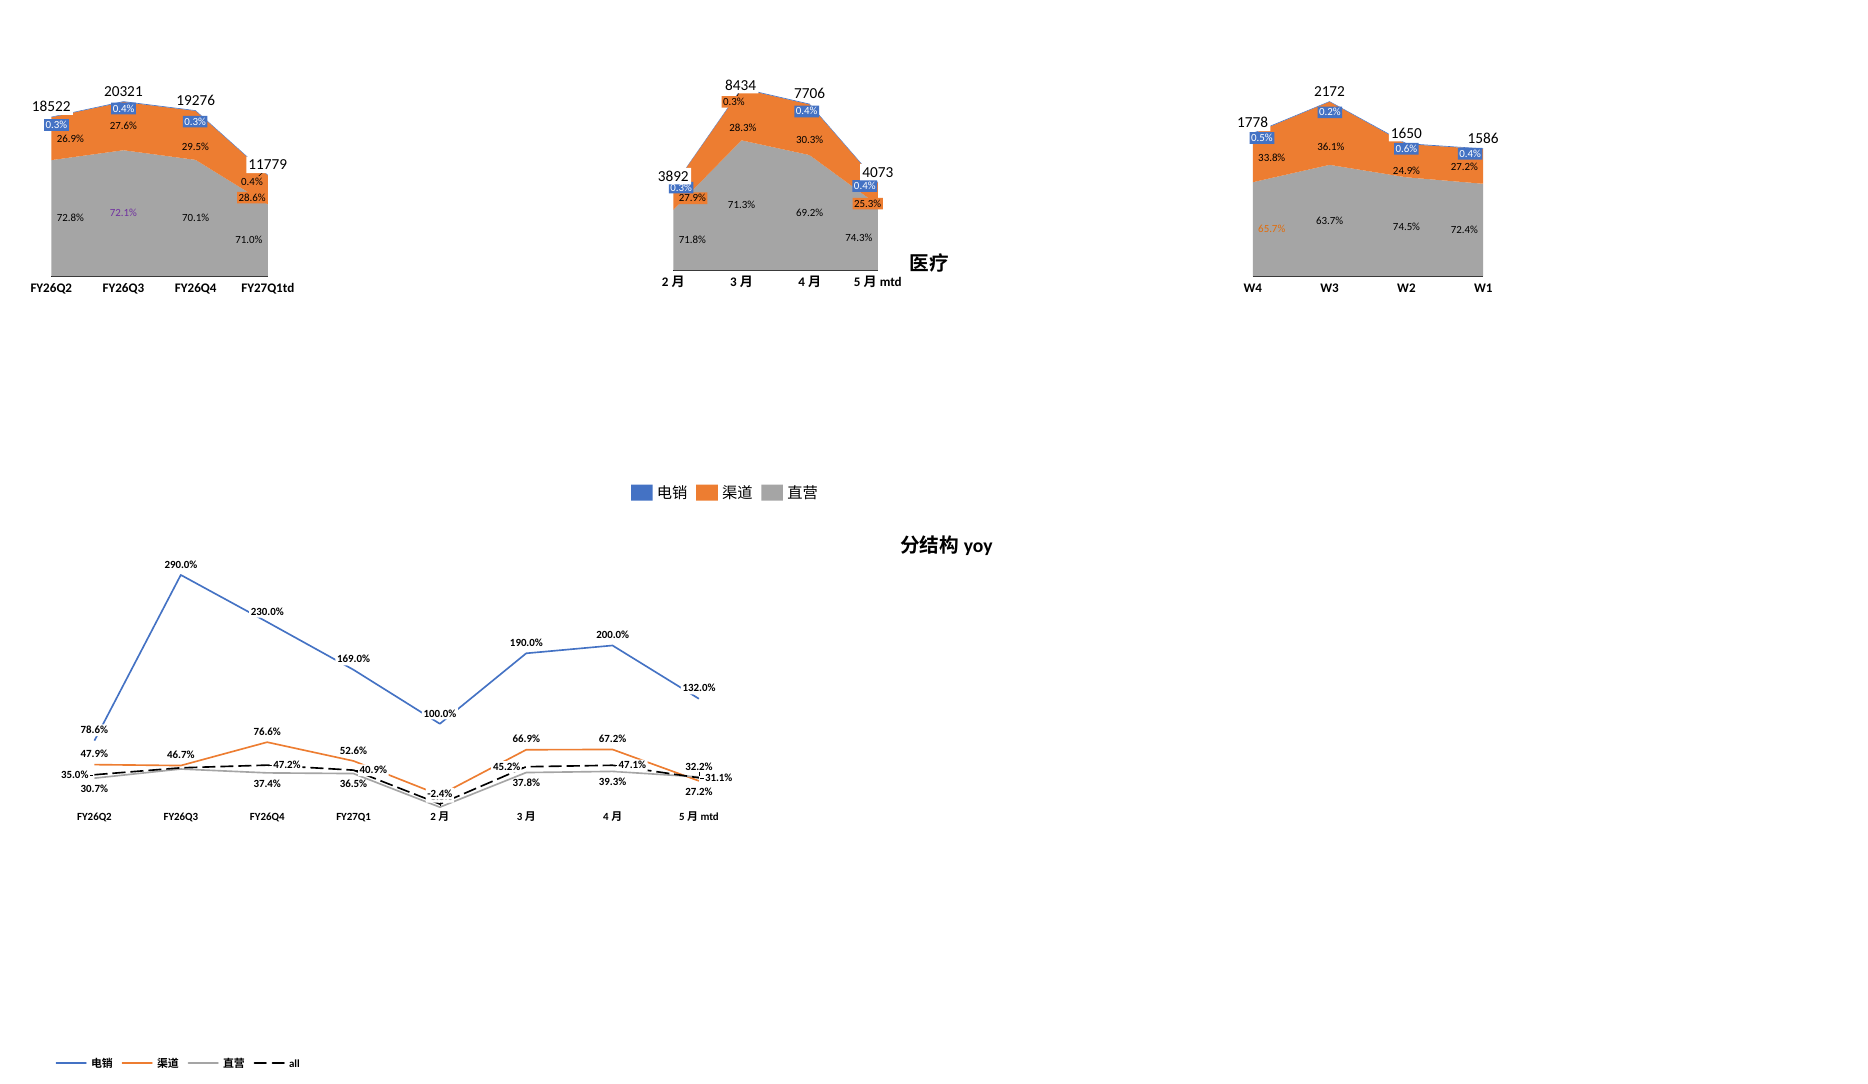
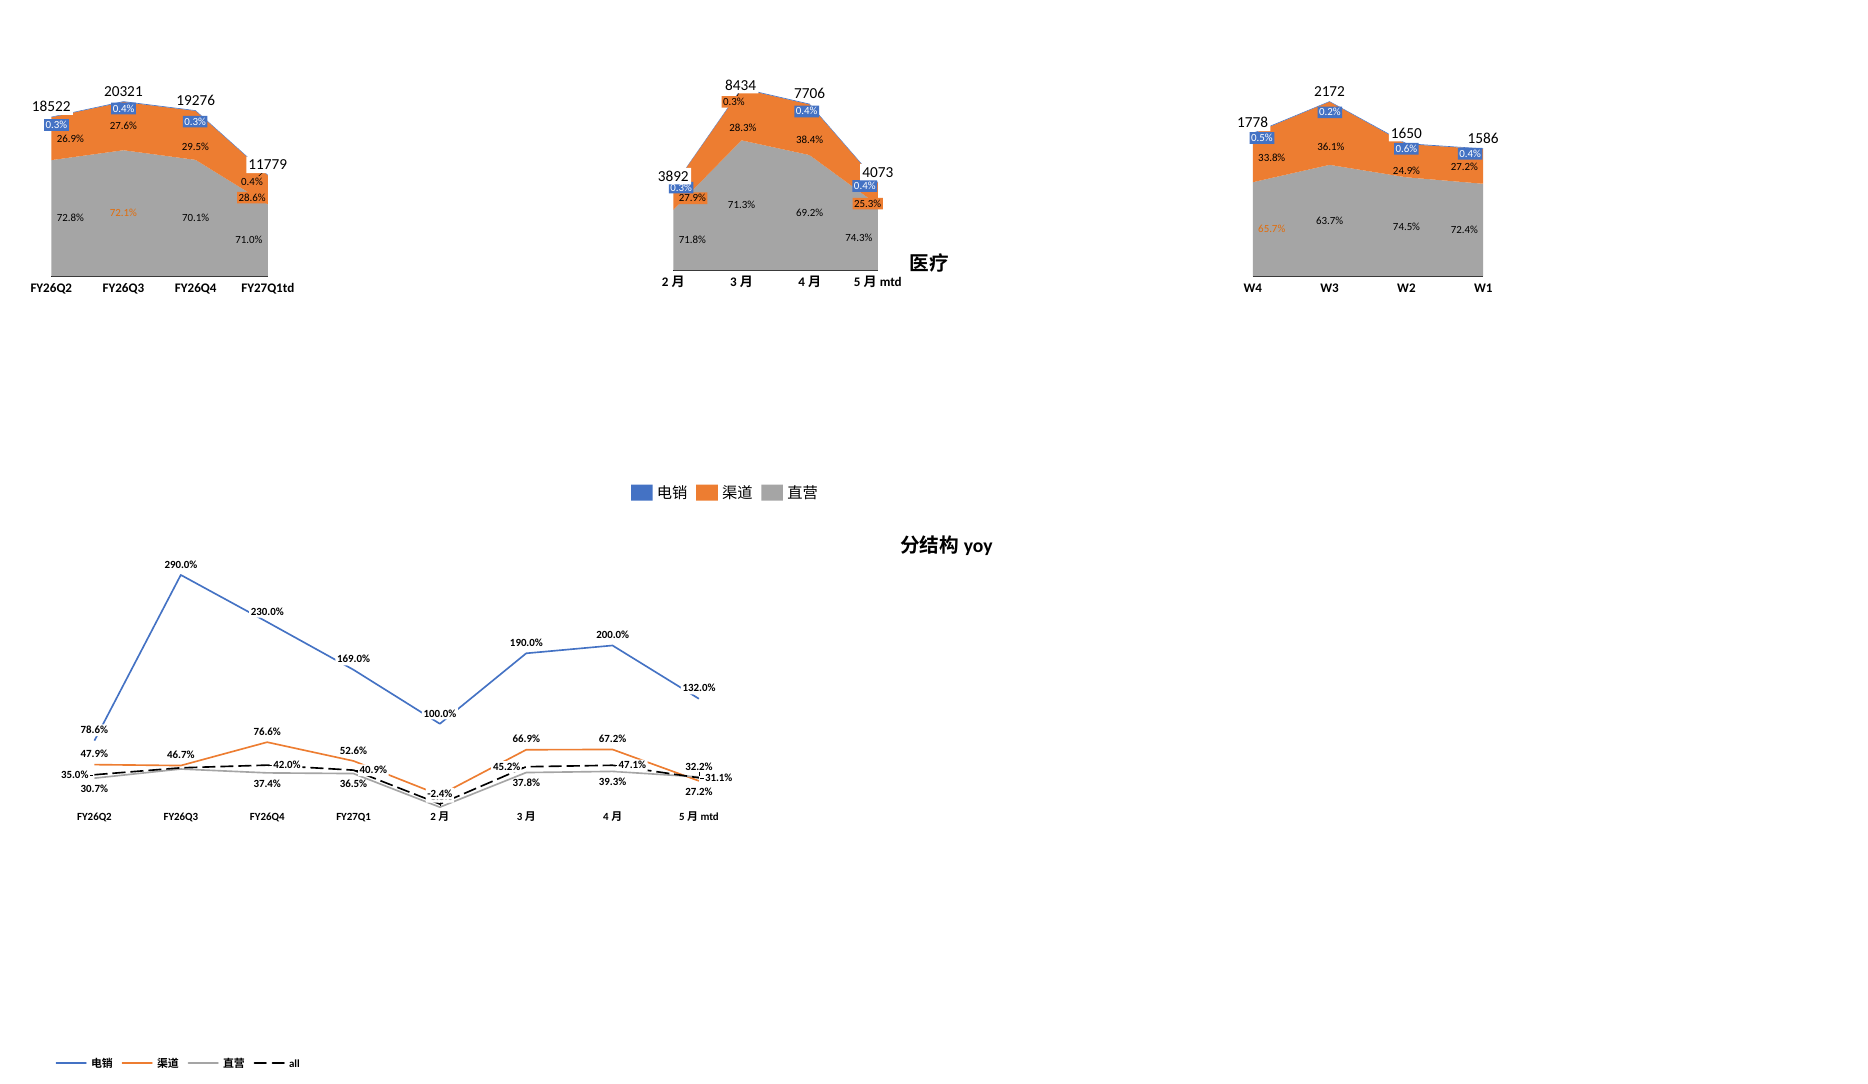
30.3%: 30.3% -> 38.4% (810, 139)
72.1% colour: purple -> orange (123, 213)
47.2%: 47.2% -> 42.0% (287, 765)
